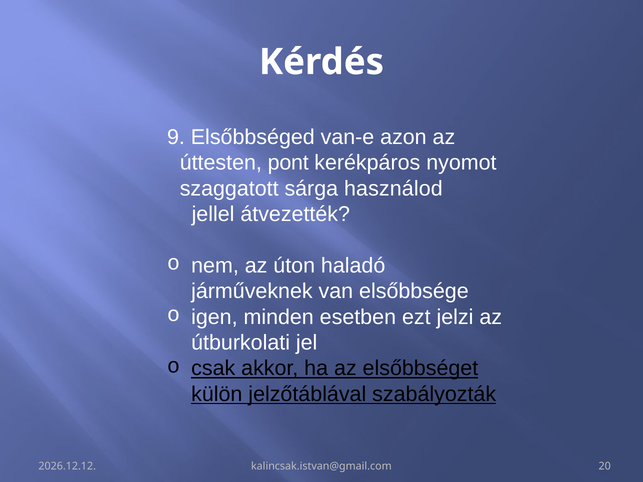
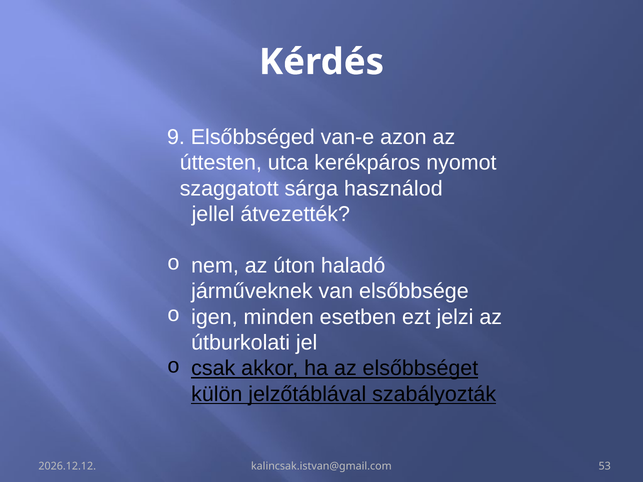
pont: pont -> utca (288, 163)
20: 20 -> 53 (605, 466)
